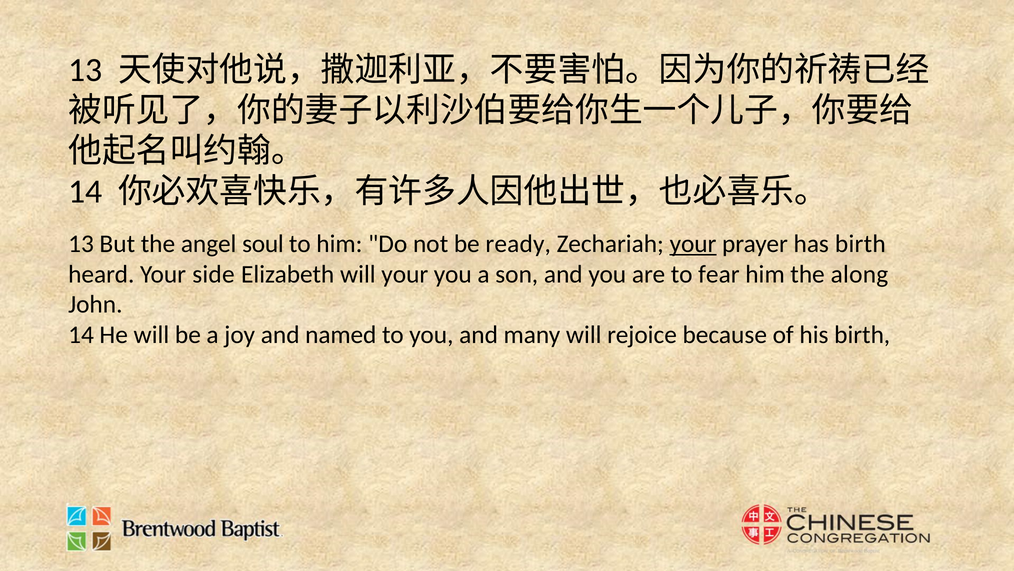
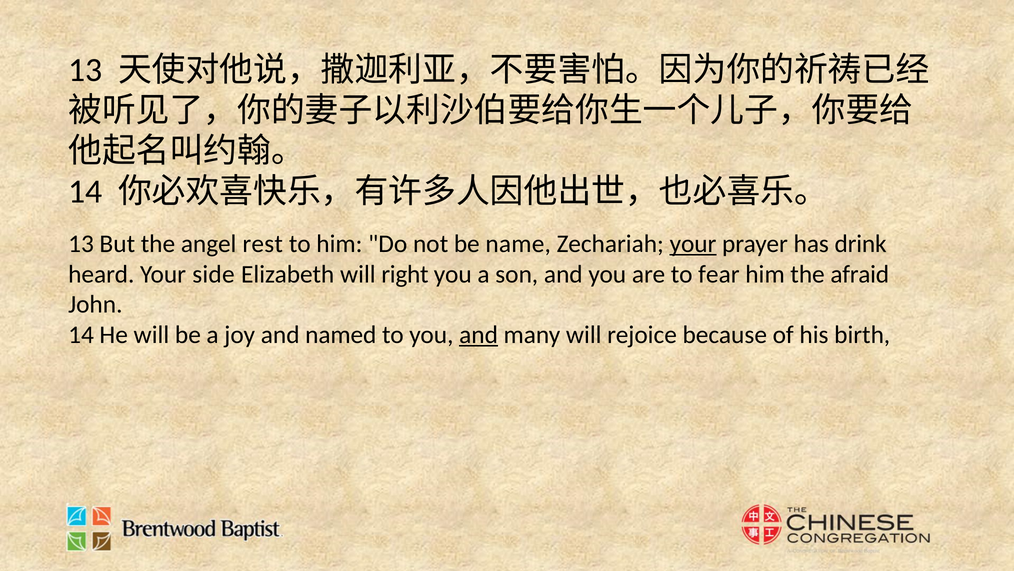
soul: soul -> rest (263, 243)
ready: ready -> name (518, 243)
has birth: birth -> drink (861, 243)
will your: your -> right (405, 274)
along: along -> afraid (860, 274)
and underline: none -> present (479, 335)
